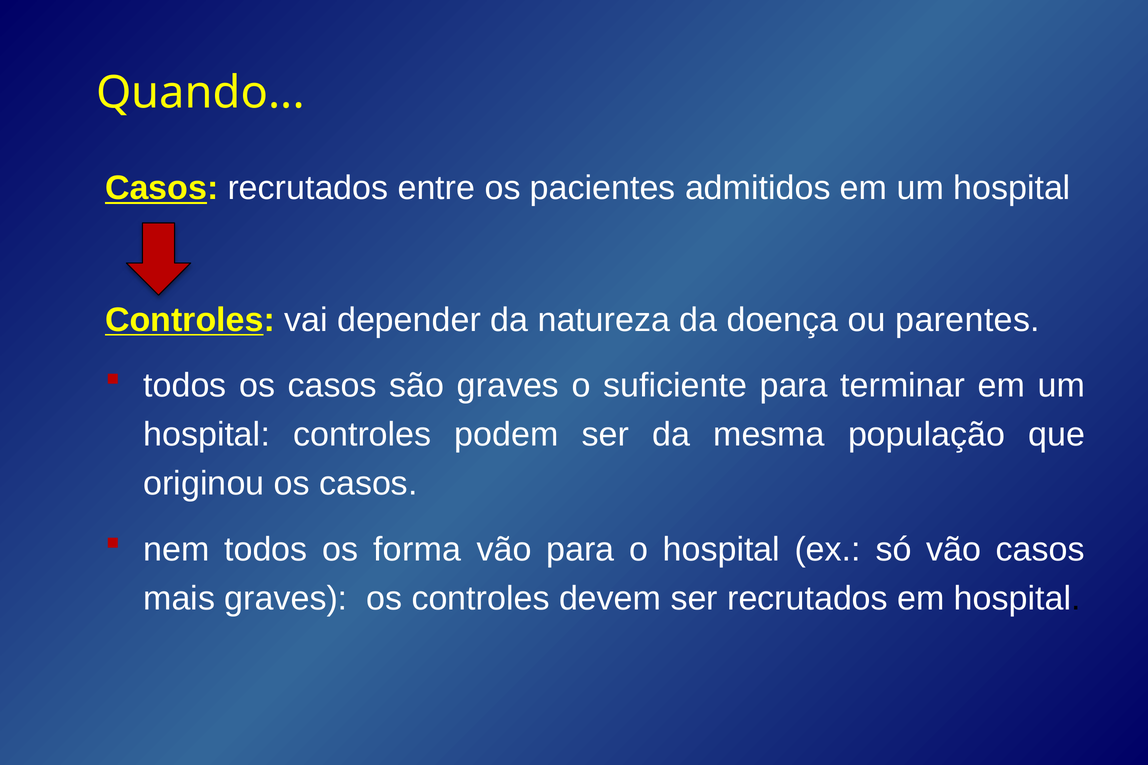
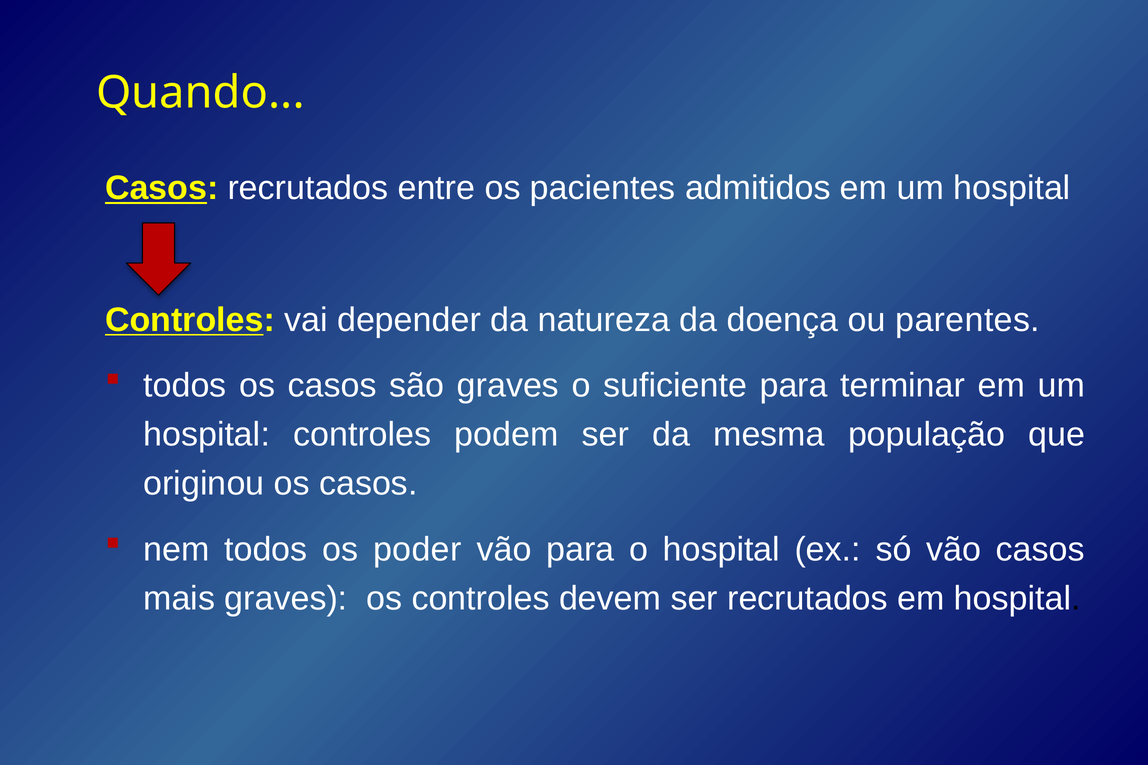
forma: forma -> poder (417, 550)
